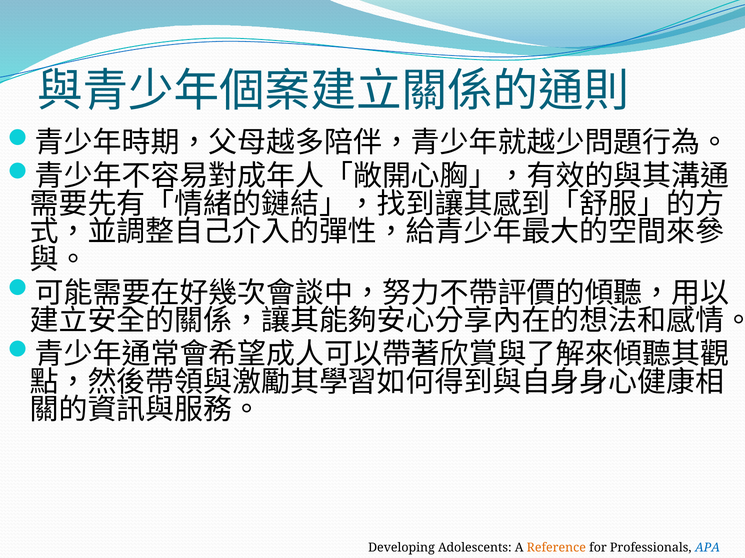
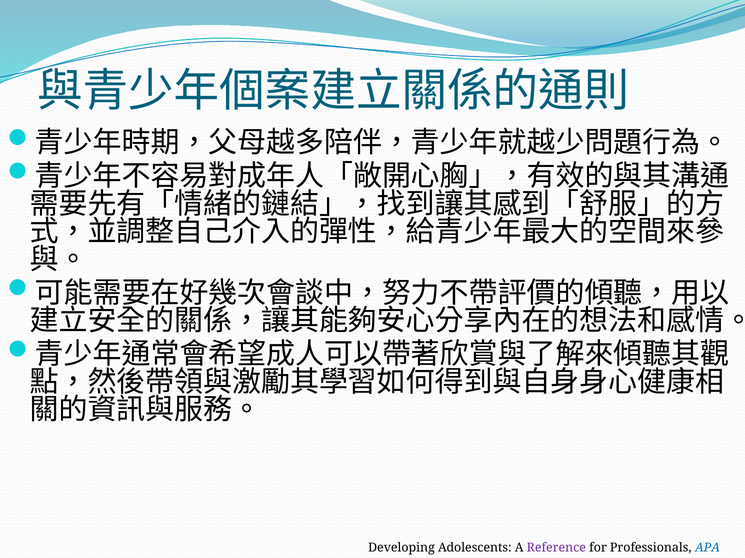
Reference colour: orange -> purple (556, 548)
